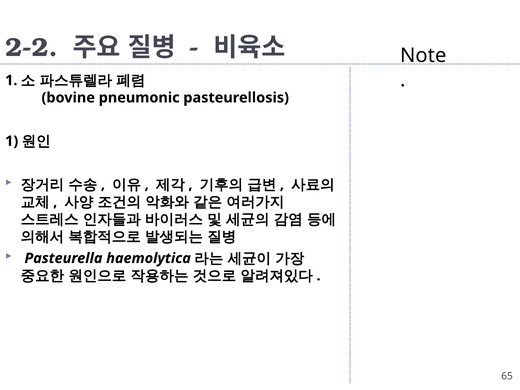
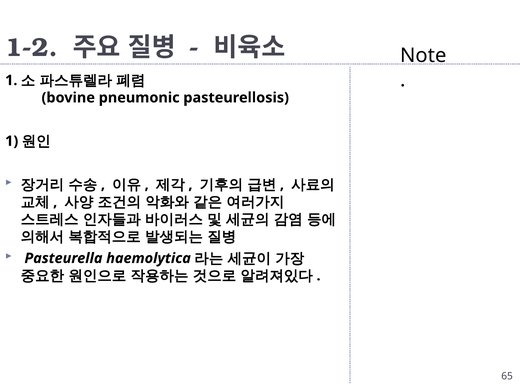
2-2: 2-2 -> 1-2 (31, 48)
